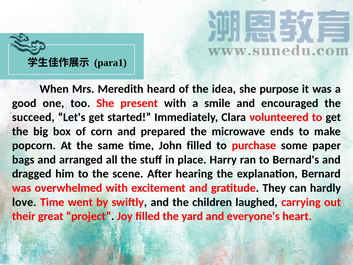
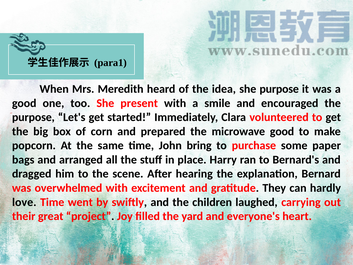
succeed: succeed -> purpose (33, 117)
microwave ends: ends -> good (282, 131)
John filled: filled -> bring (199, 145)
